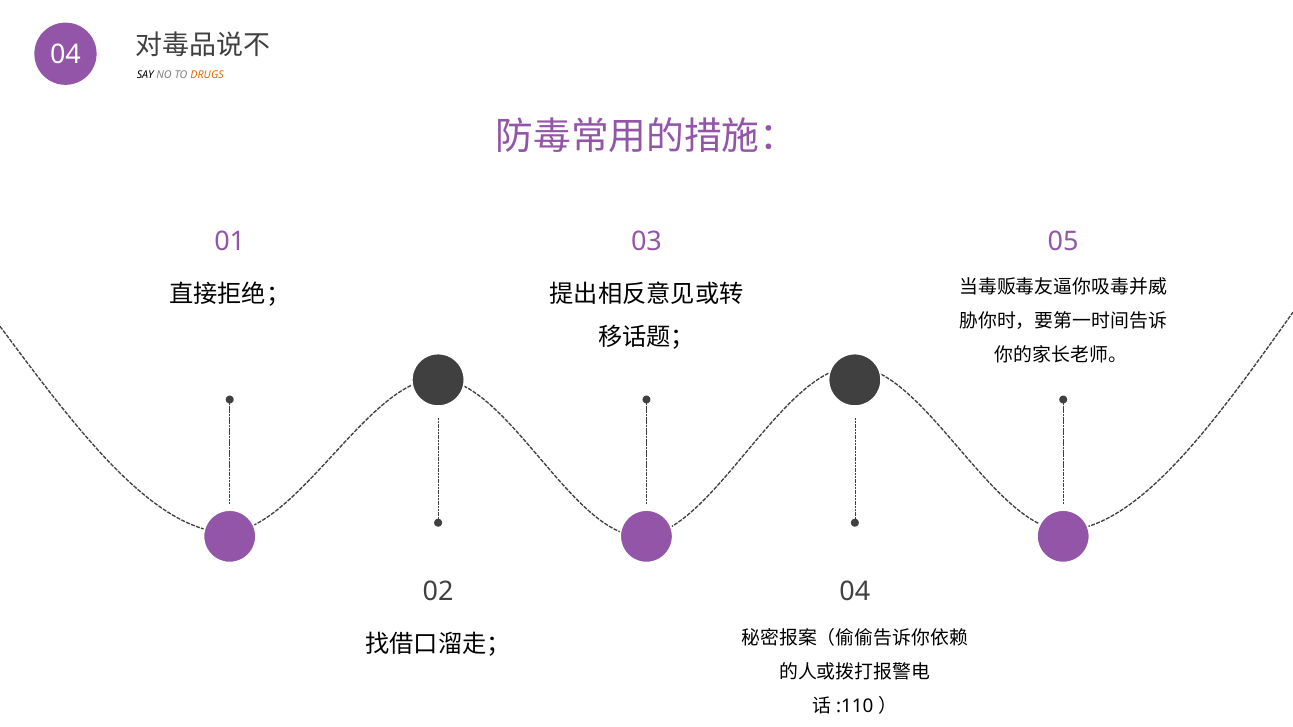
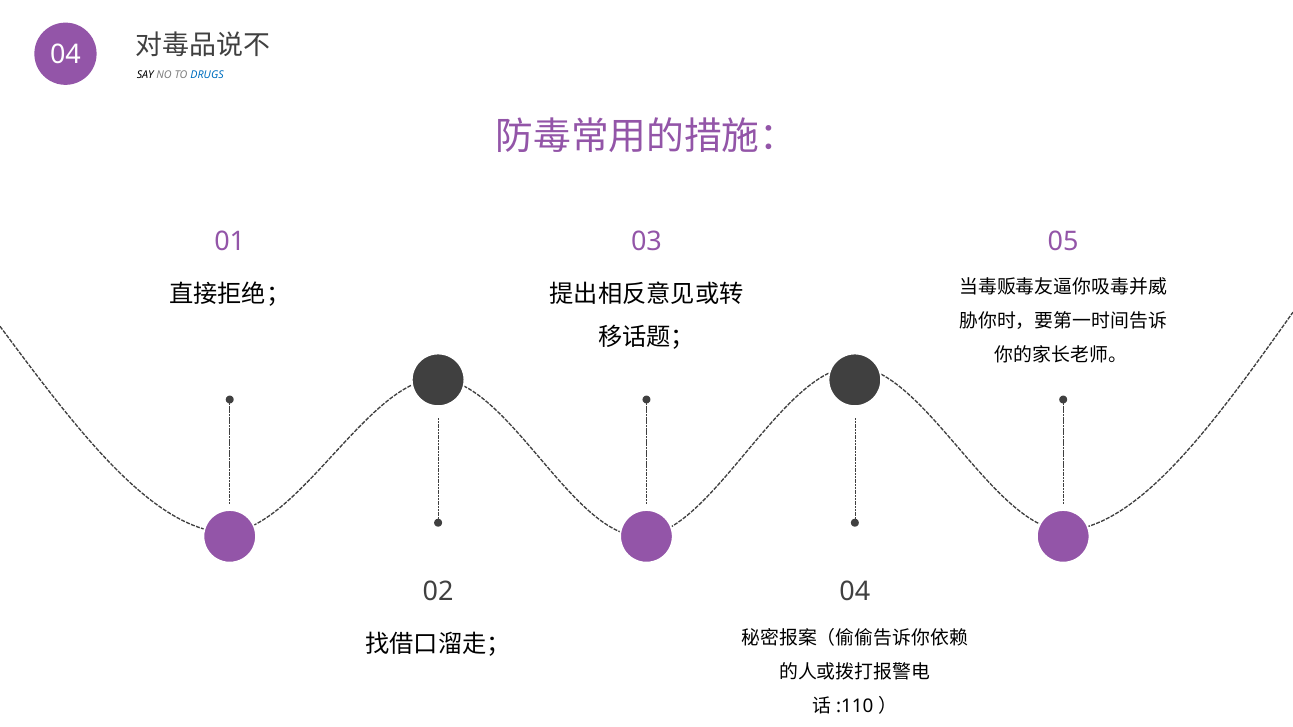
DRUGS colour: orange -> blue (207, 75)
